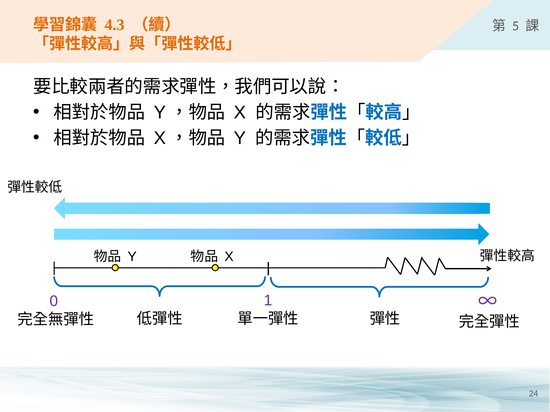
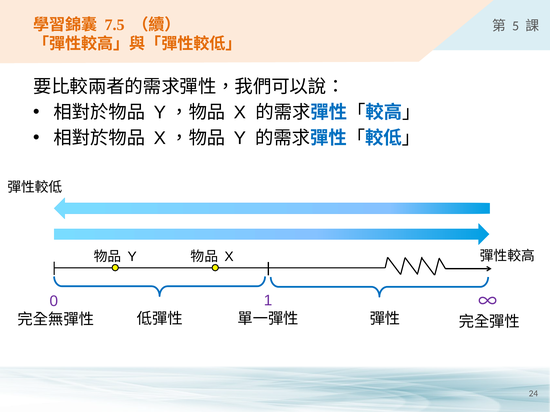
4.3: 4.3 -> 7.5 (115, 25)
